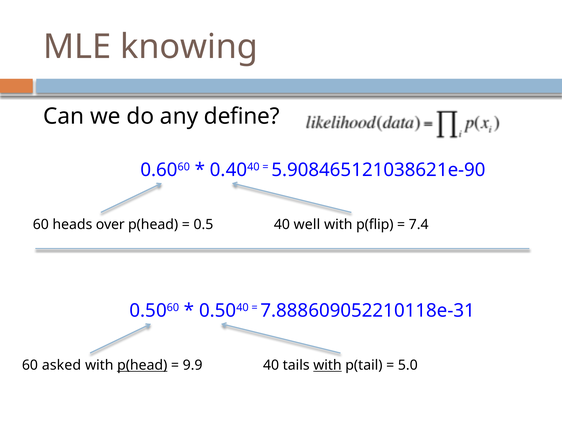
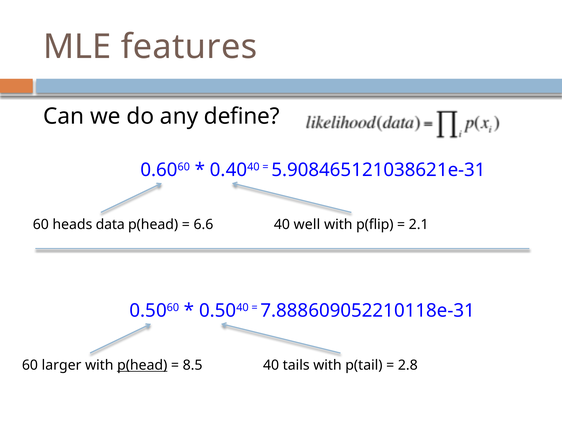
knowing: knowing -> features (189, 47)
5.908465121038621e-90: 5.908465121038621e-90 -> 5.908465121038621e-31 (379, 170)
over: over -> data (110, 224)
0.5: 0.5 -> 6.6 (203, 224)
7.4: 7.4 -> 2.1 (419, 224)
asked: asked -> larger (62, 365)
9.9: 9.9 -> 8.5 (193, 365)
with underline: present -> none (327, 365)
5.0: 5.0 -> 2.8 (408, 365)
